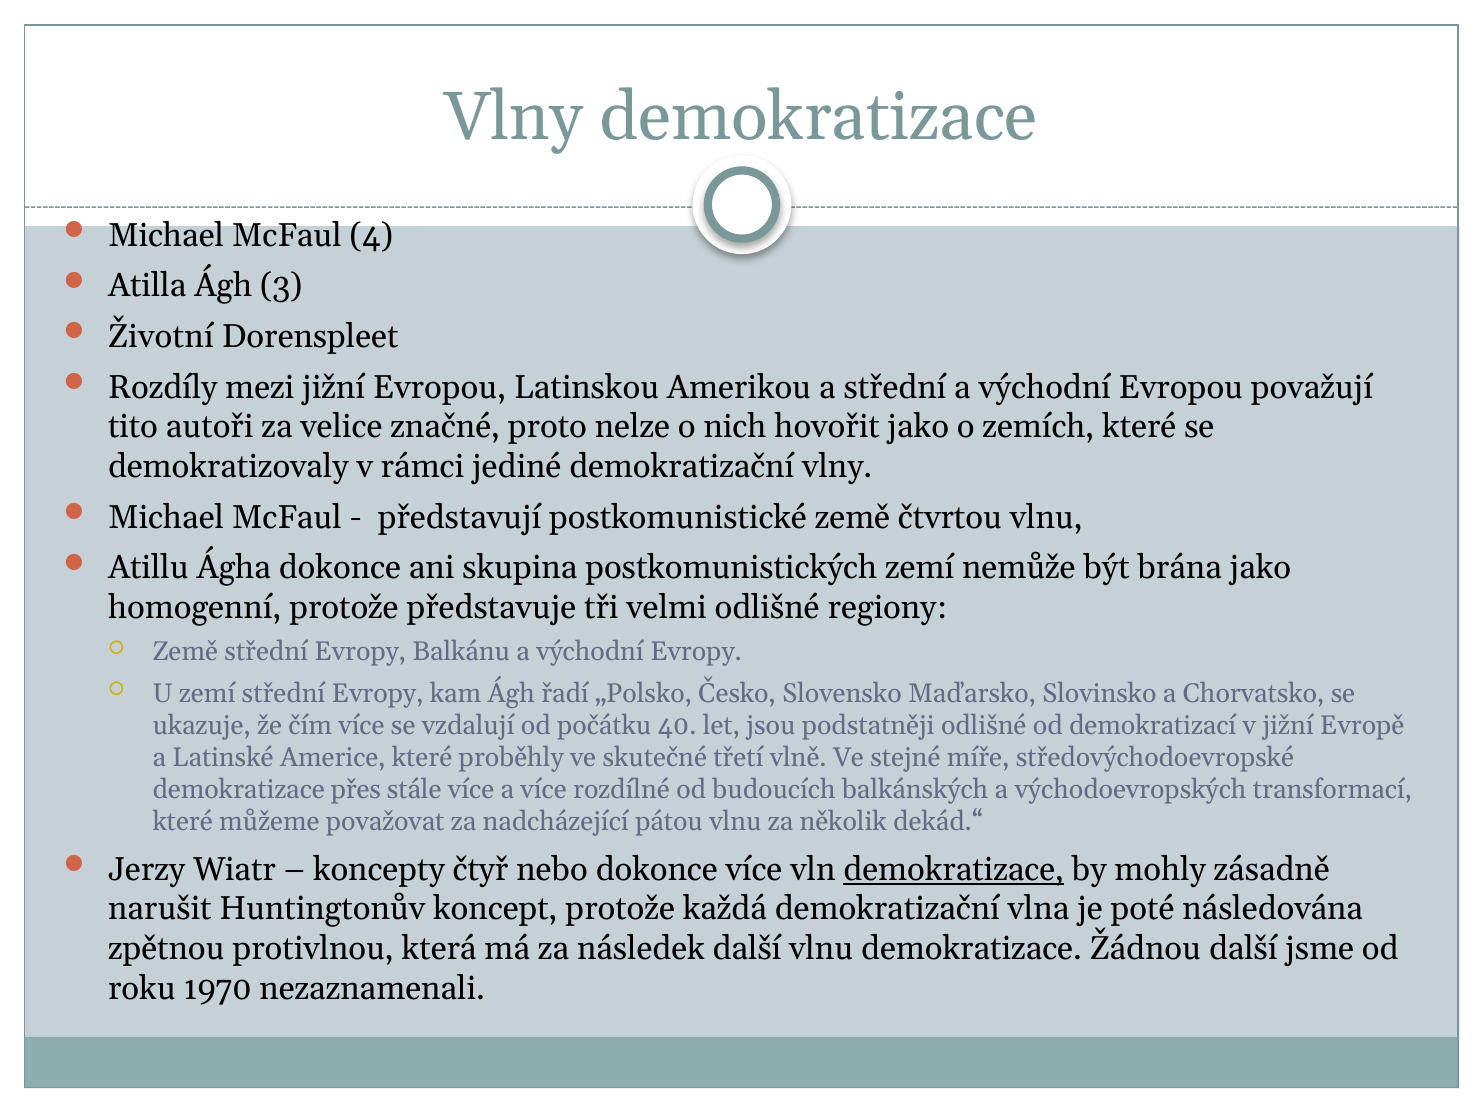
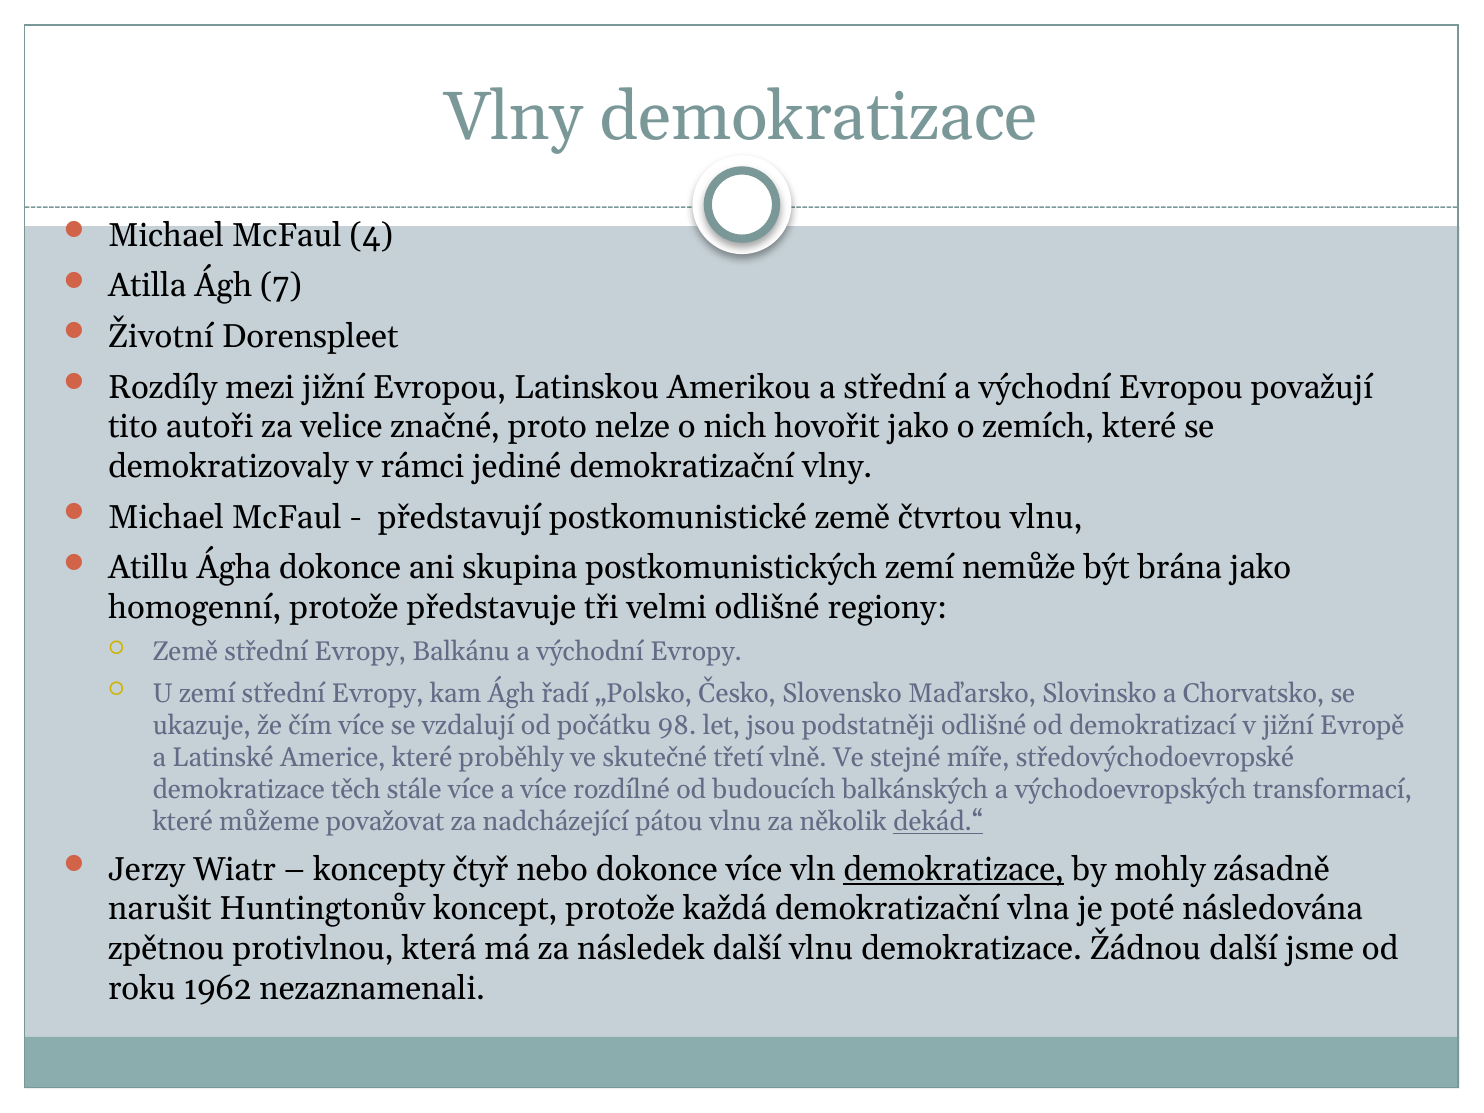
3: 3 -> 7 (281, 286)
40: 40 -> 98 (677, 725)
přes: přes -> těch (356, 790)
dekád.“ underline: none -> present (938, 822)
1970: 1970 -> 1962 (218, 988)
